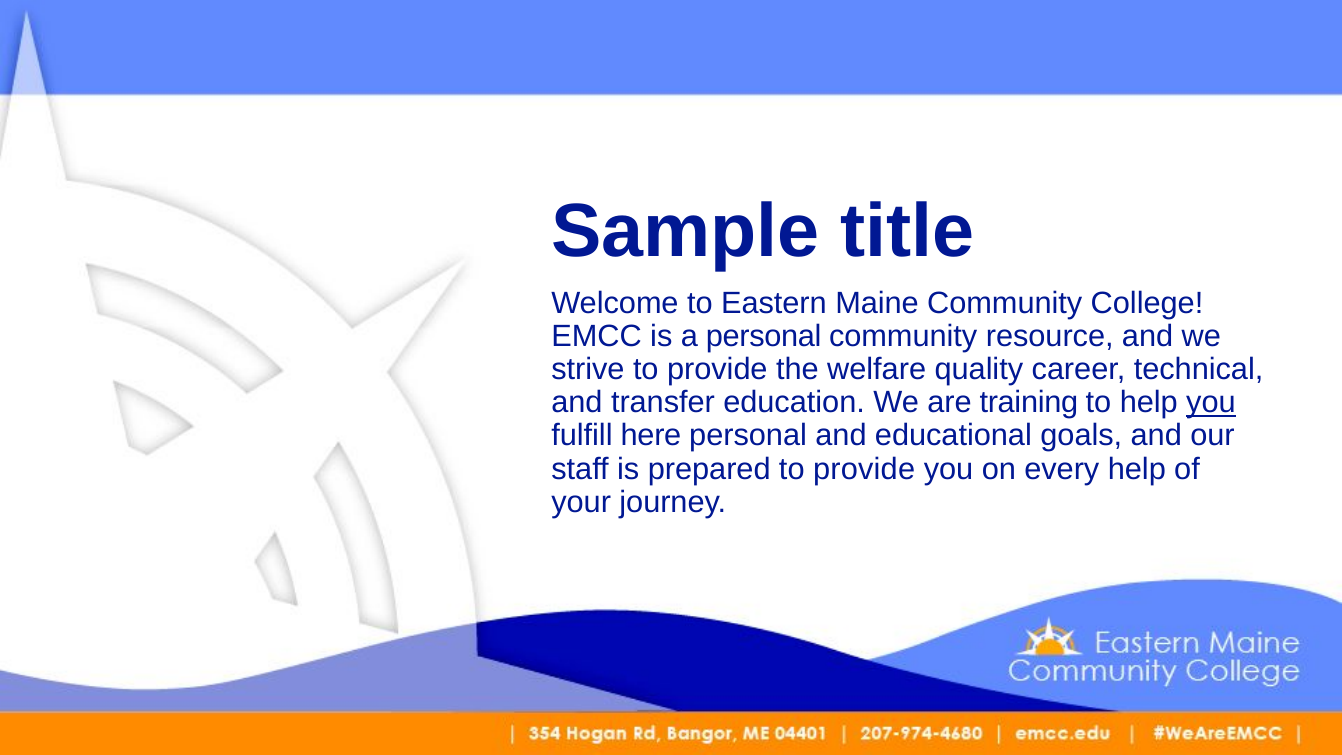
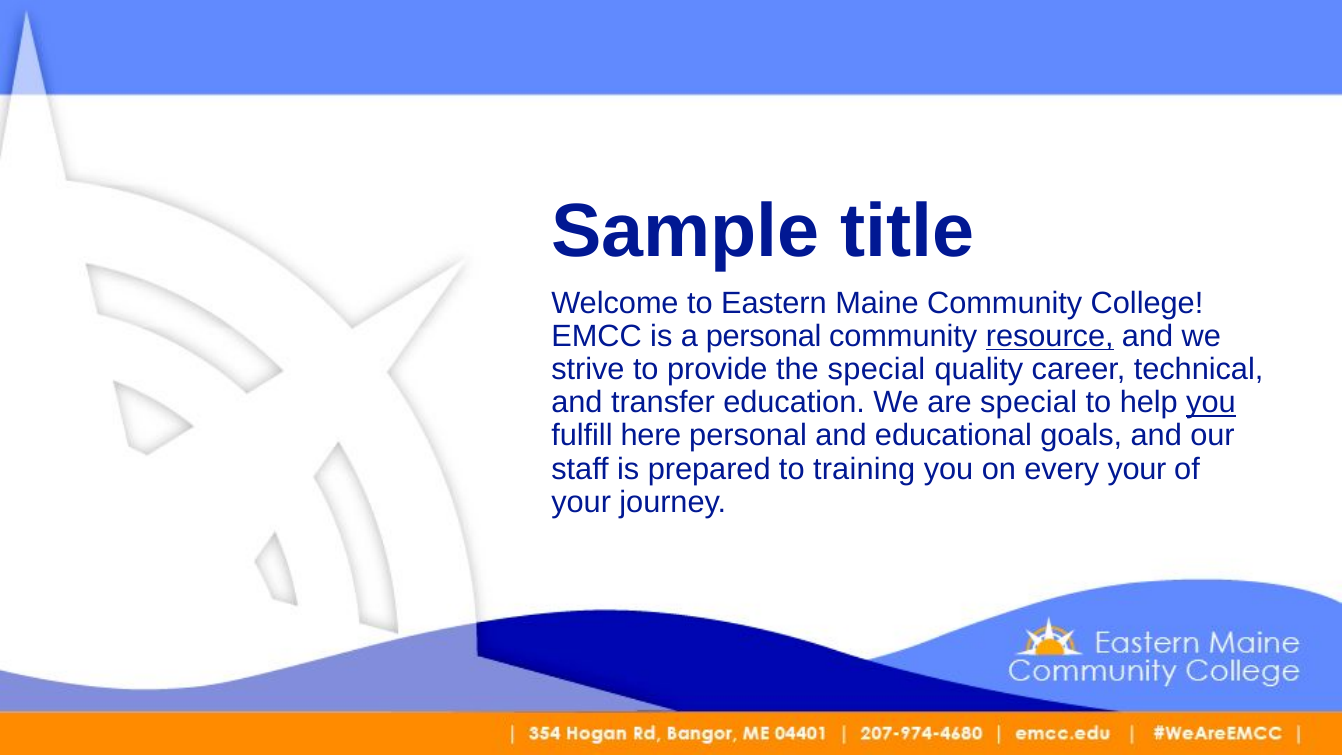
resource underline: none -> present (1050, 336)
the welfare: welfare -> special (876, 369)
are training: training -> special (1029, 403)
prepared to provide: provide -> training (864, 469)
every help: help -> your (1137, 469)
